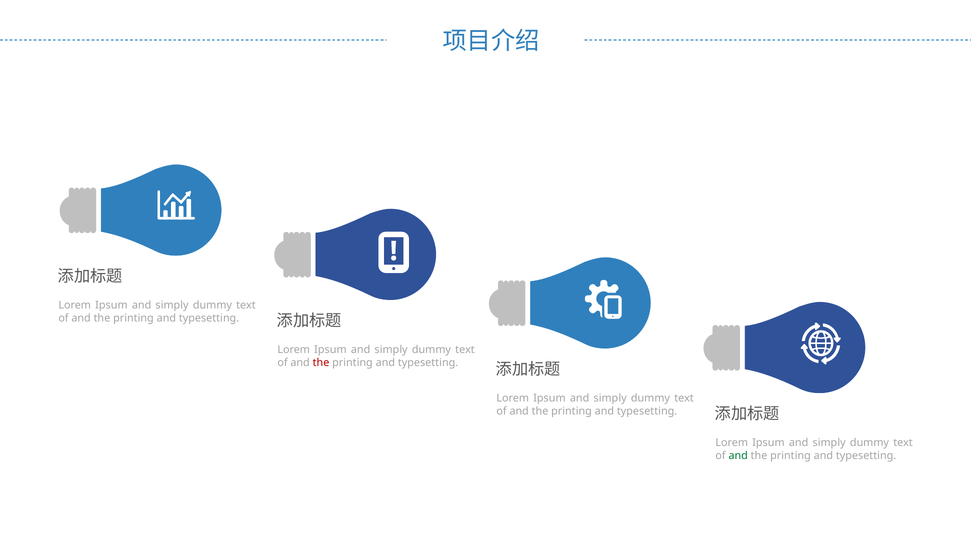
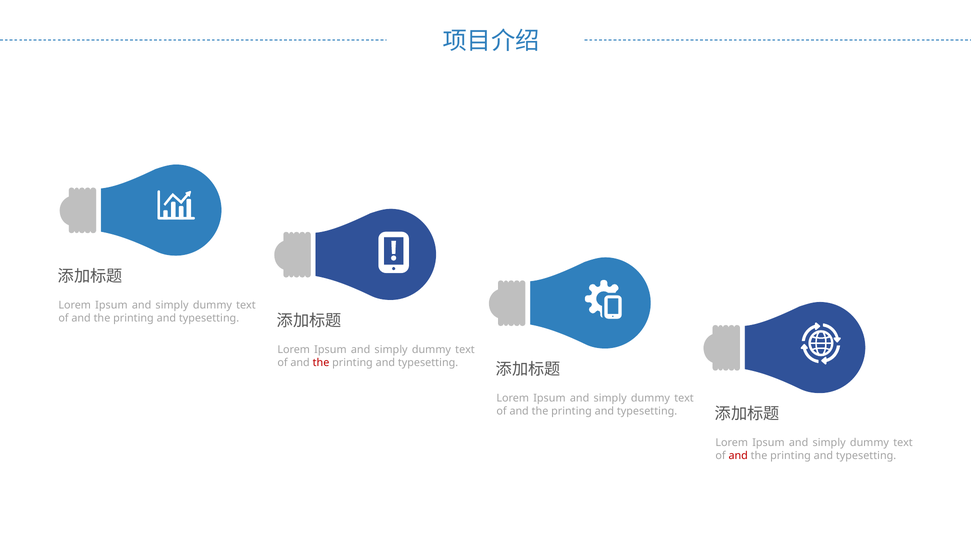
and colour: green -> red (738, 456)
